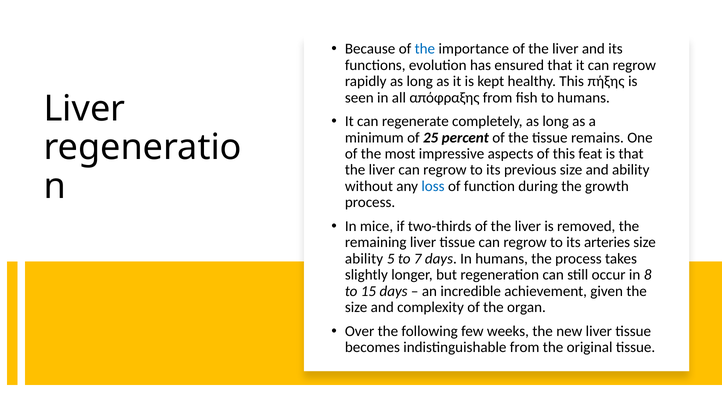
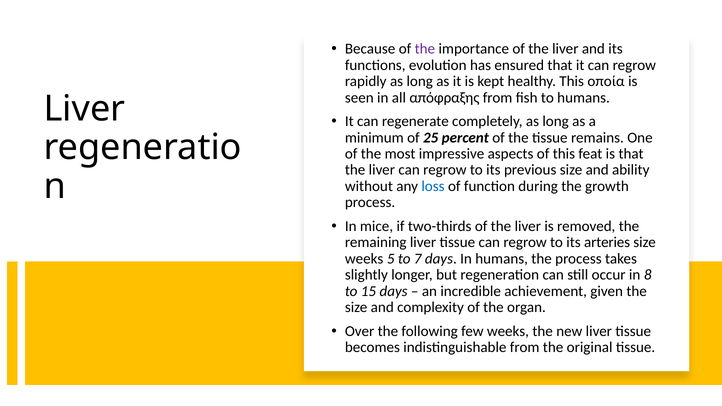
the colour: blue -> purple (425, 49)
πήξης: πήξης -> οποία (606, 81)
ability: ability -> weeks (364, 259)
